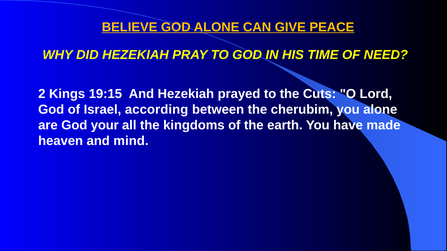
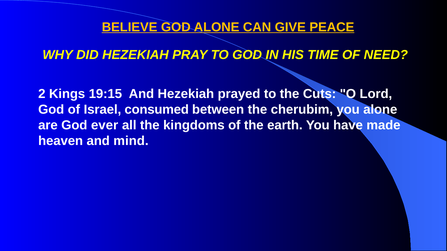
according: according -> consumed (157, 110)
your: your -> ever (105, 125)
